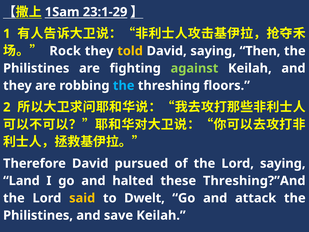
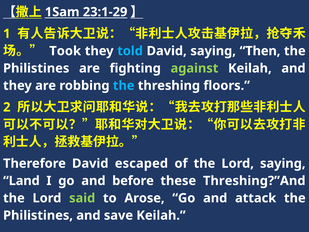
Rock: Rock -> Took (65, 51)
told colour: yellow -> light blue (130, 51)
pursued: pursued -> escaped (141, 163)
halted: halted -> before (133, 181)
said colour: yellow -> light green (82, 198)
Dwelt: Dwelt -> Arose (144, 198)
